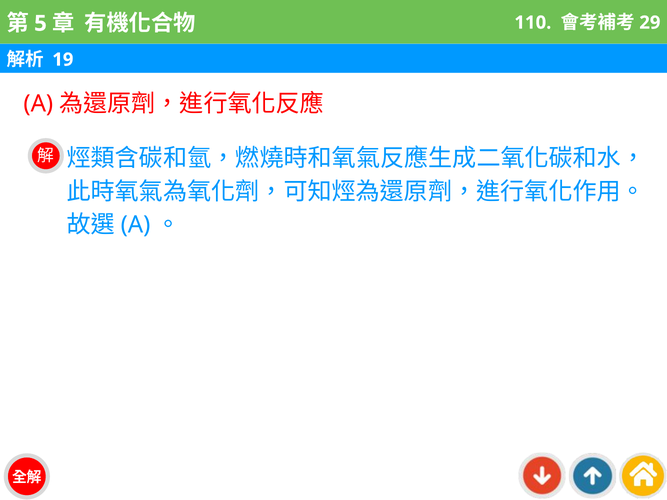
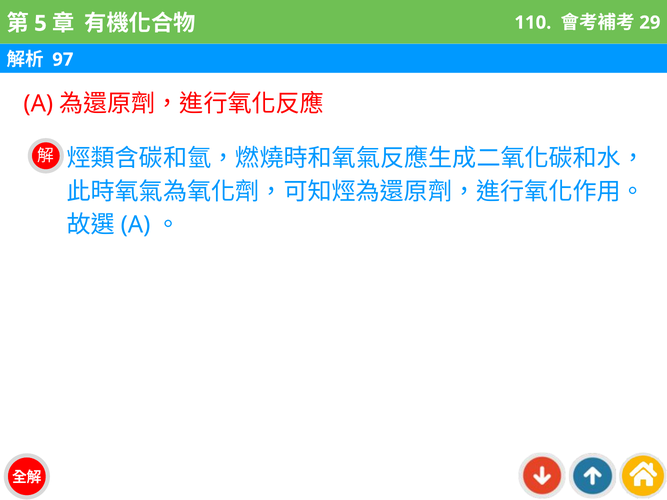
19: 19 -> 97 (63, 60)
